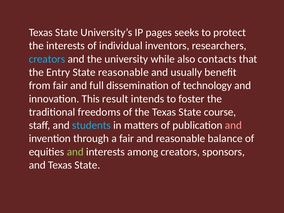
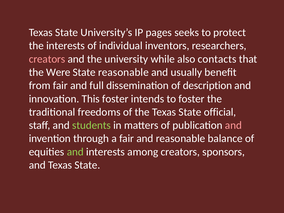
creators colour: light blue -> pink (47, 59)
Entry: Entry -> Were (58, 72)
technology: technology -> description (207, 86)
This result: result -> foster (115, 99)
course: course -> official (220, 112)
students colour: light blue -> light green (91, 125)
